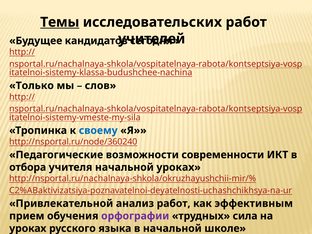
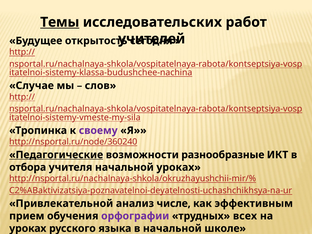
кандидатов: кандидатов -> открытость (96, 41)
Только: Только -> Случае (32, 86)
своему colour: blue -> purple (98, 130)
Педагогические underline: none -> present (56, 155)
современности: современности -> разнообразные (223, 155)
анализ работ: работ -> числе (174, 203)
сила: сила -> всех (245, 216)
